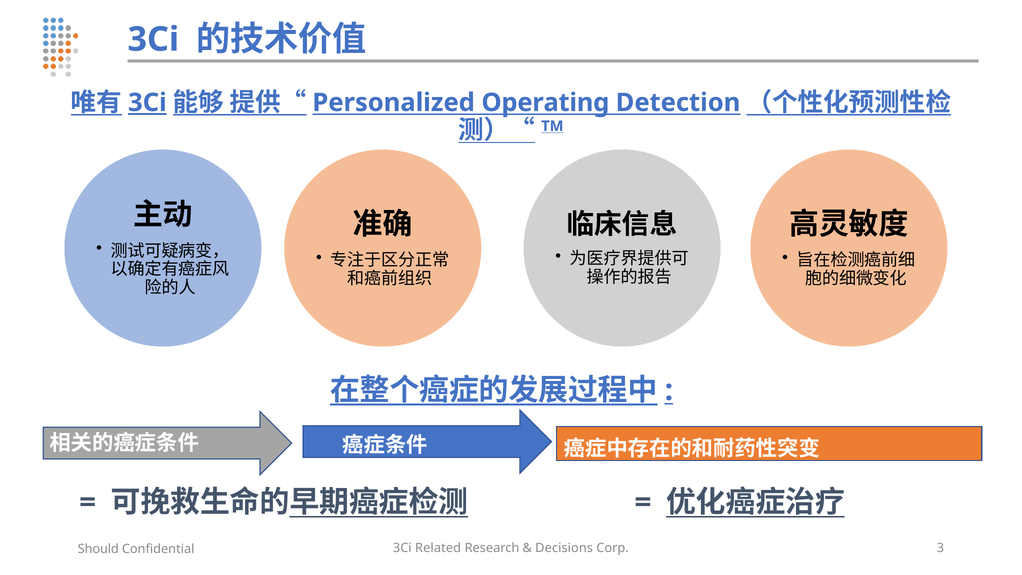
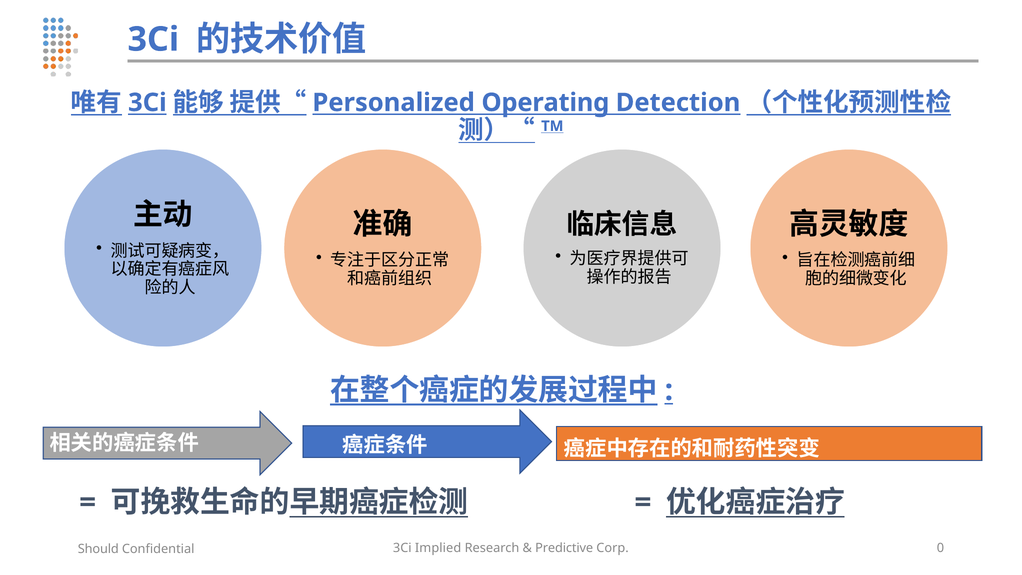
3Ci underline: present -> none (147, 103)
Related: Related -> Implied (438, 548)
Decisions: Decisions -> Predictive (564, 548)
3: 3 -> 0 (940, 548)
